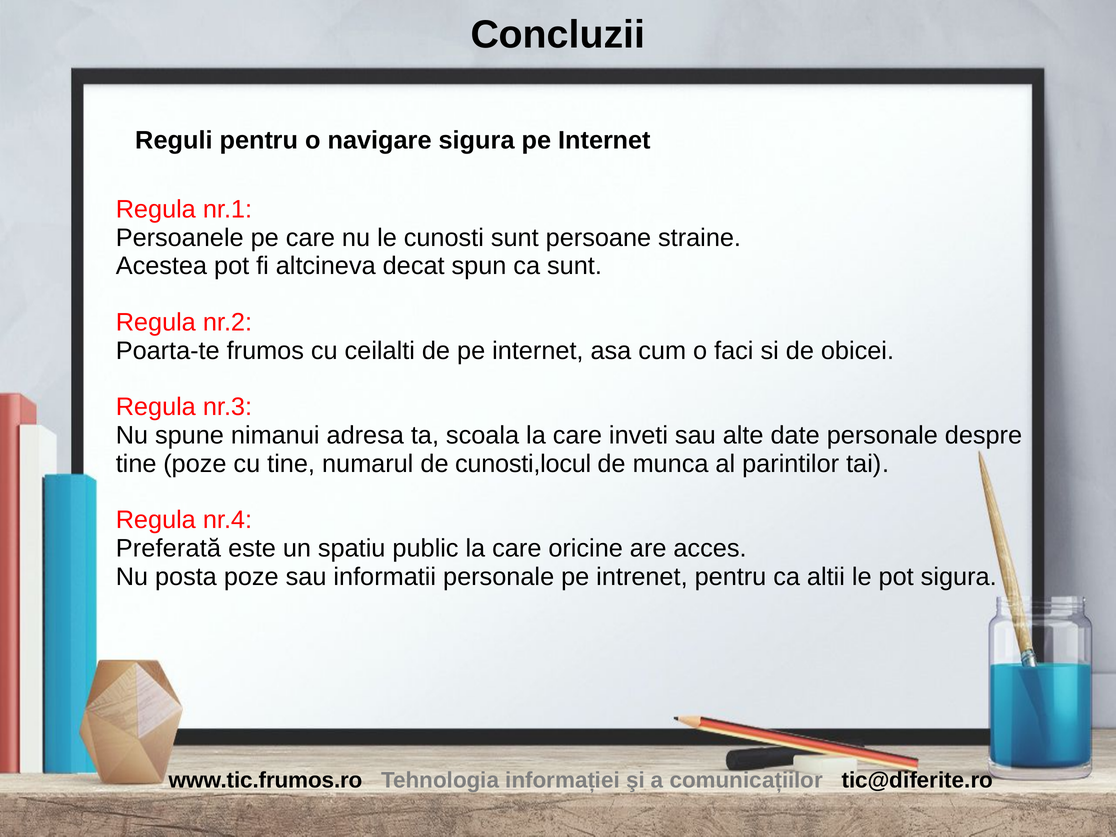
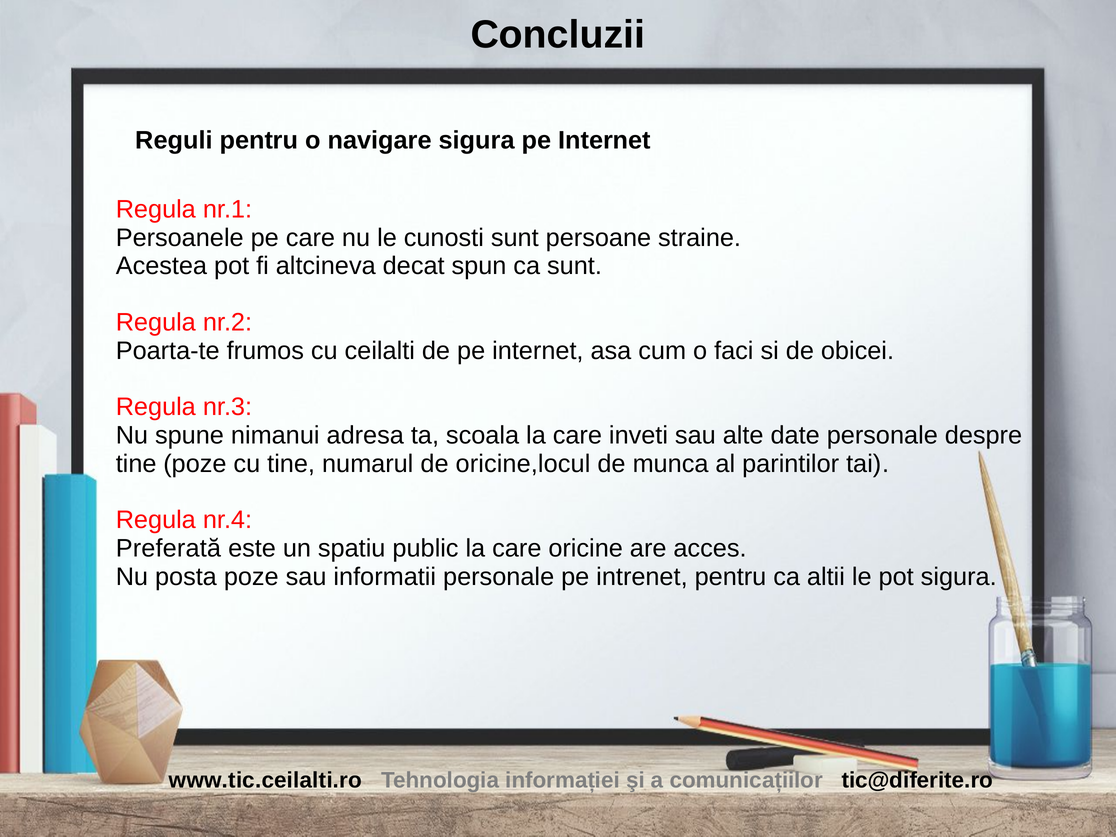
cunosti,locul: cunosti,locul -> oricine,locul (523, 464)
www.tic.frumos.ro: www.tic.frumos.ro -> www.tic.ceilalti.ro (266, 780)
